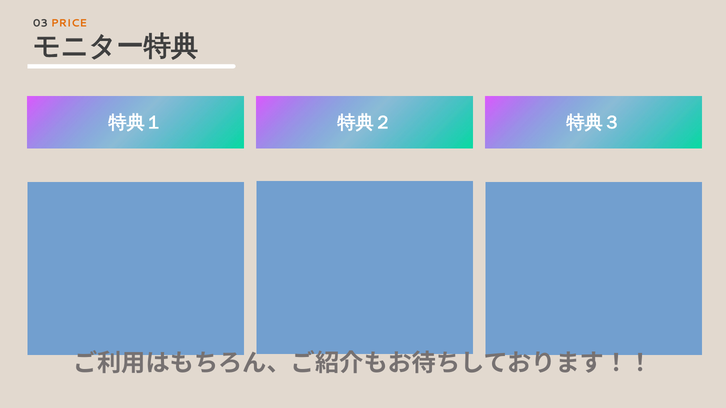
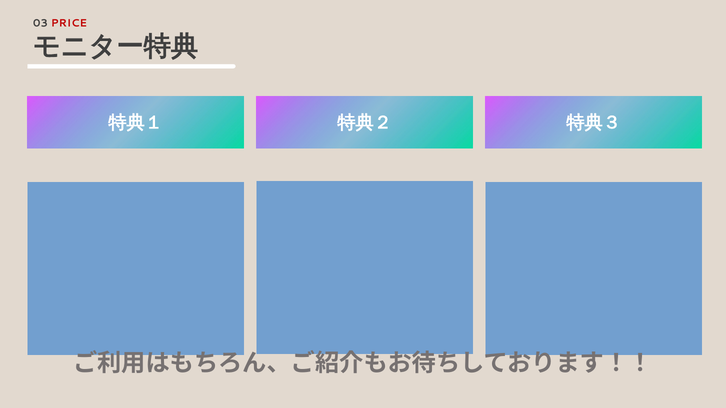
PRICE colour: orange -> red (69, 23)
